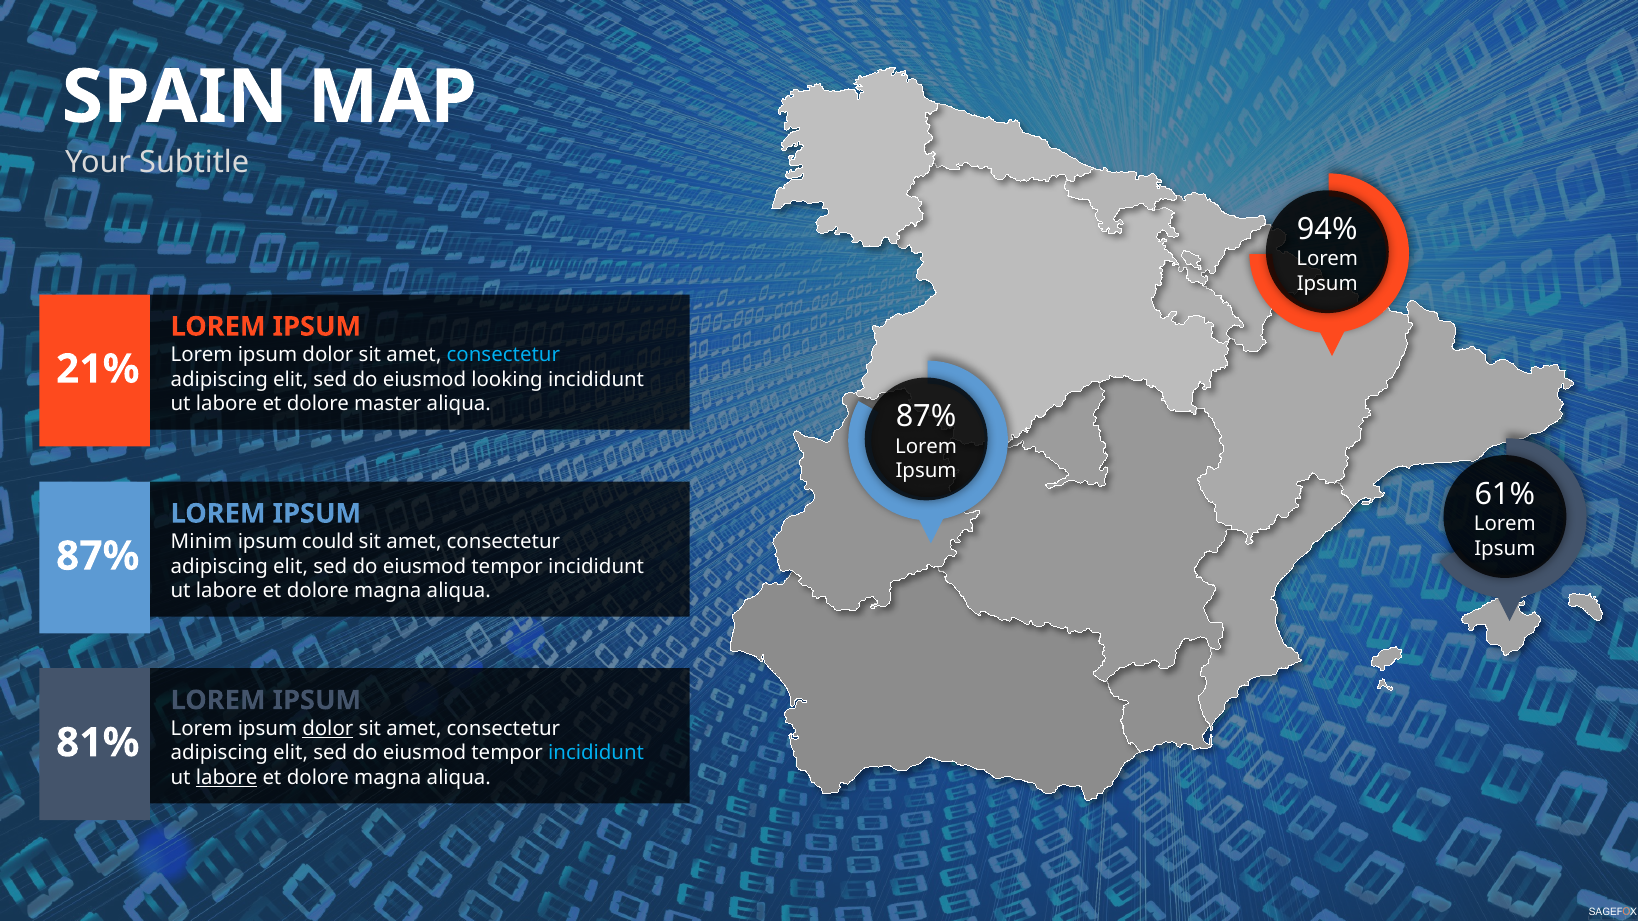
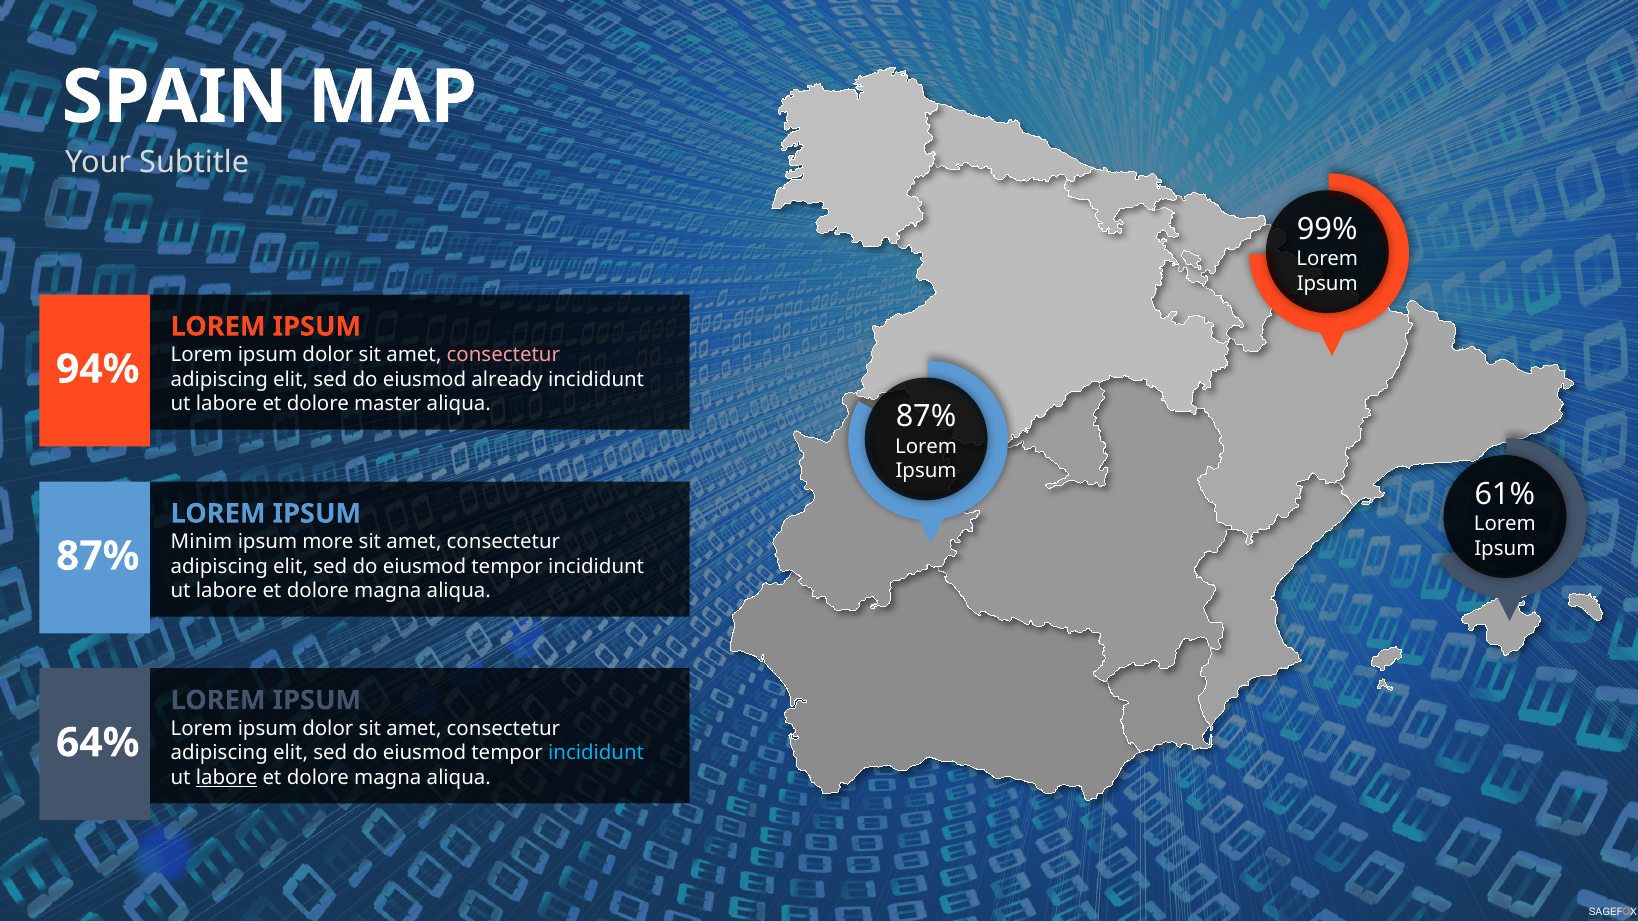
94%: 94% -> 99% (1327, 229)
consectetur colour: light blue -> pink (503, 355)
21%: 21% -> 94% (98, 369)
looking: looking -> already (507, 379)
could: could -> more (328, 542)
dolor underline: present -> none (328, 729)
81%: 81% -> 64% (98, 743)
